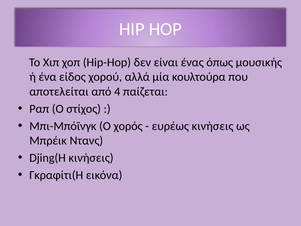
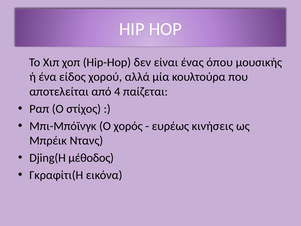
όπως: όπως -> όπου (220, 62)
Djing(Η κινήσεις: κινήσεις -> μέθοδος (91, 158)
